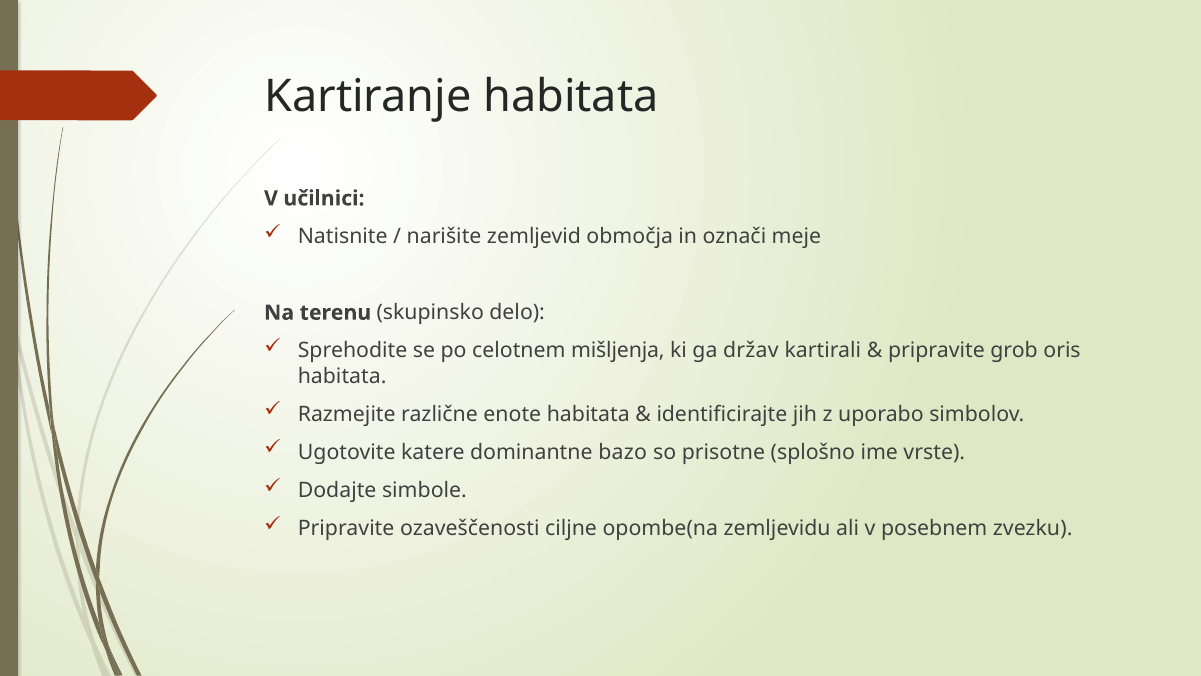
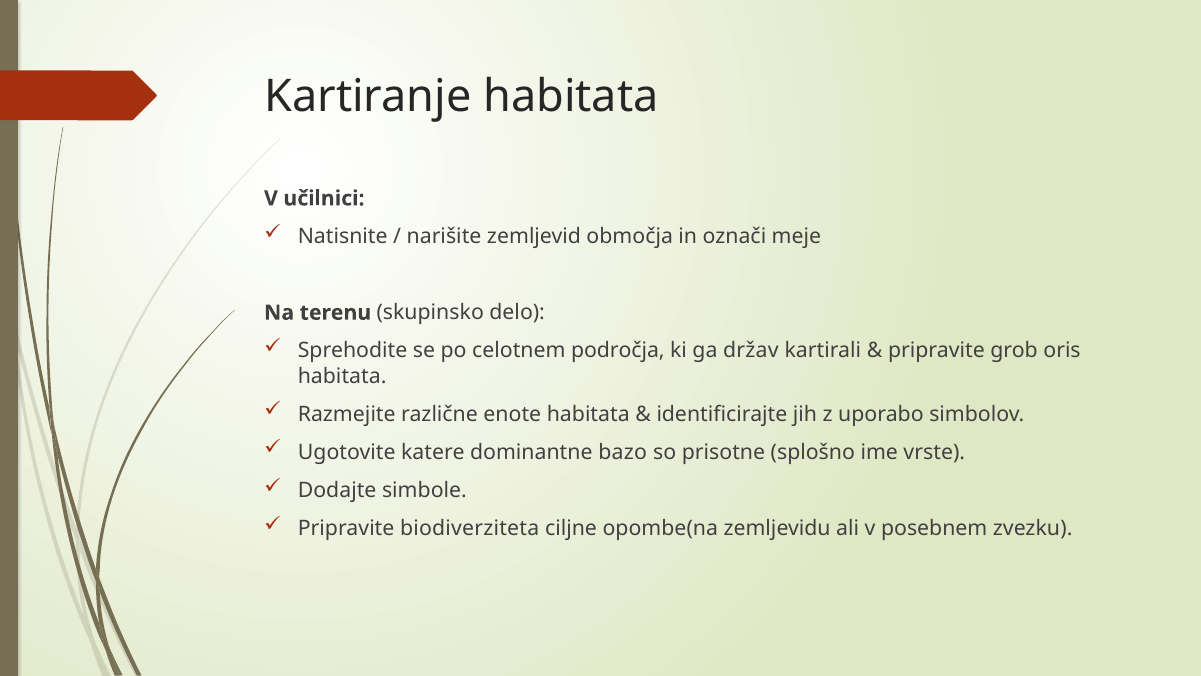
mišljenja: mišljenja -> področja (618, 351)
ozaveščenosti: ozaveščenosti -> biodiverziteta (470, 528)
